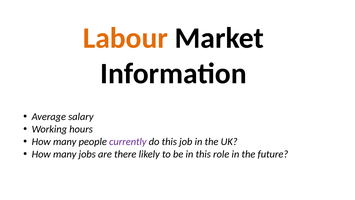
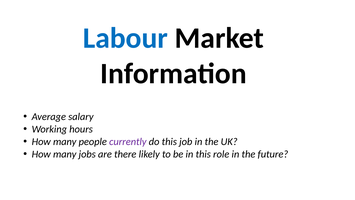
Labour colour: orange -> blue (125, 38)
